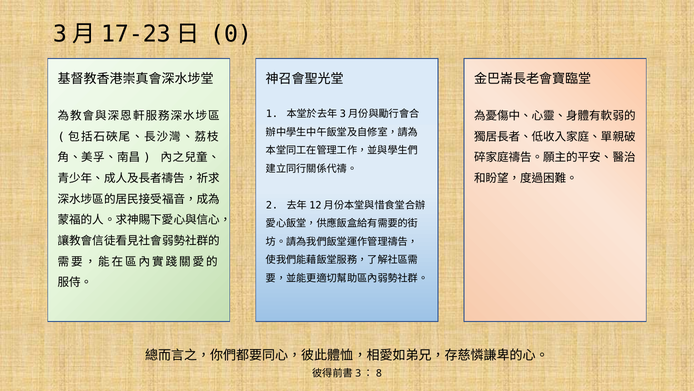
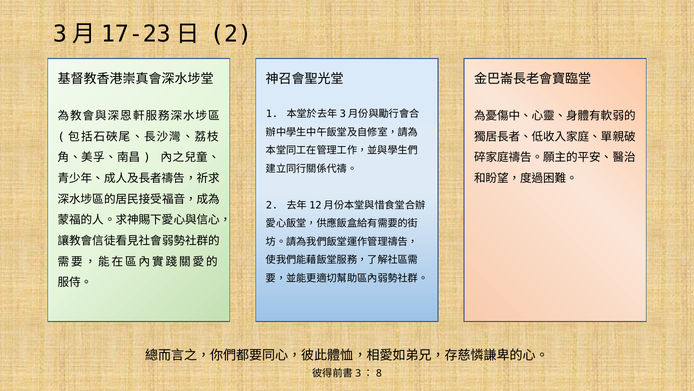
0: 0 -> 2 (231, 34)
